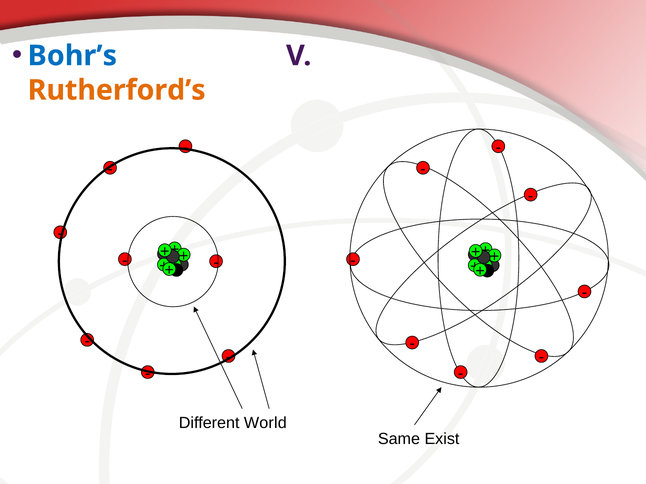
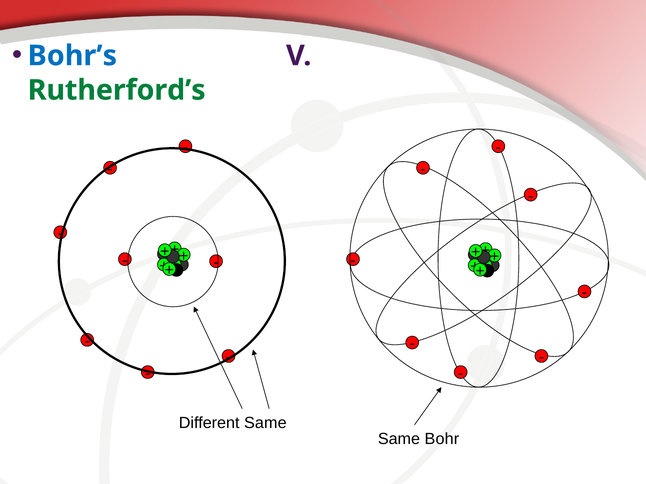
Rutherford’s colour: orange -> green (117, 90)
Different World: World -> Same (265, 423)
Exist: Exist -> Bohr (442, 439)
